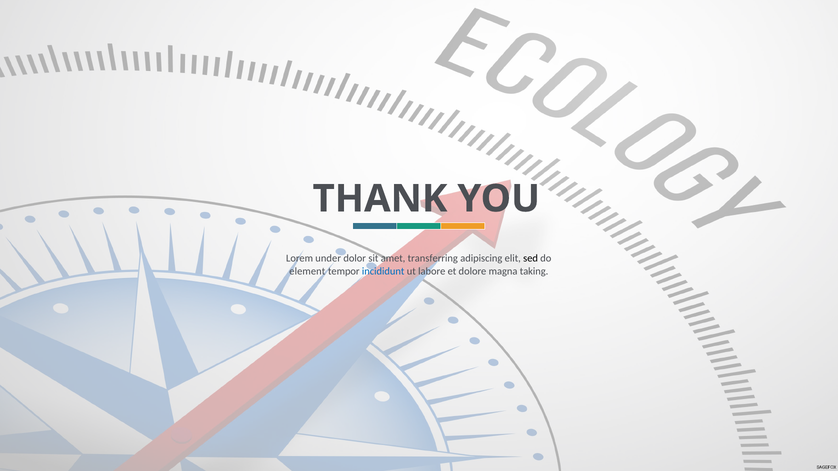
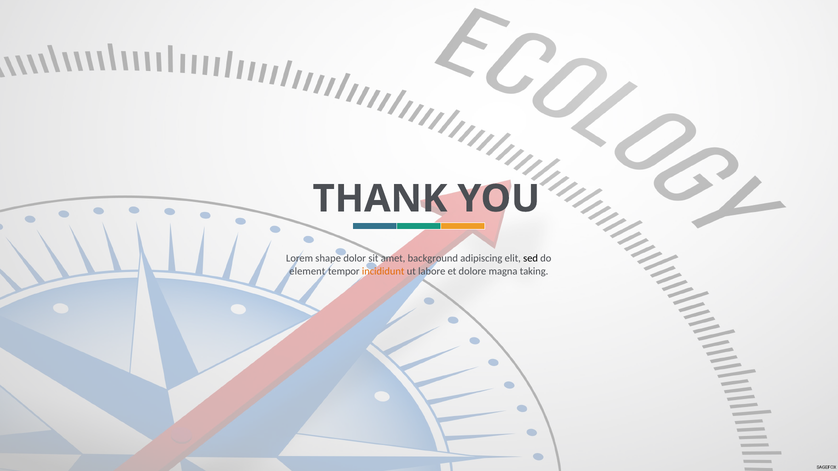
under: under -> shape (328, 259)
transferring: transferring -> background (433, 259)
incididunt colour: blue -> orange (383, 271)
